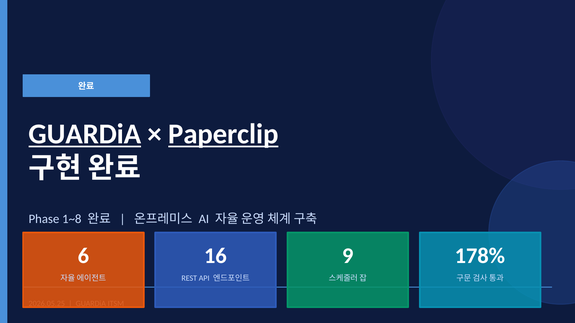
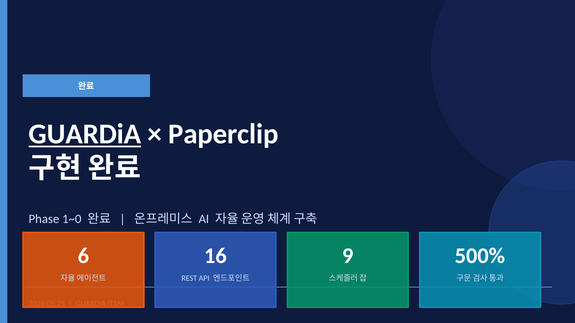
Paperclip underline: present -> none (223, 134)
1~8: 1~8 -> 1~0 (72, 219)
178%: 178% -> 500% (480, 256)
